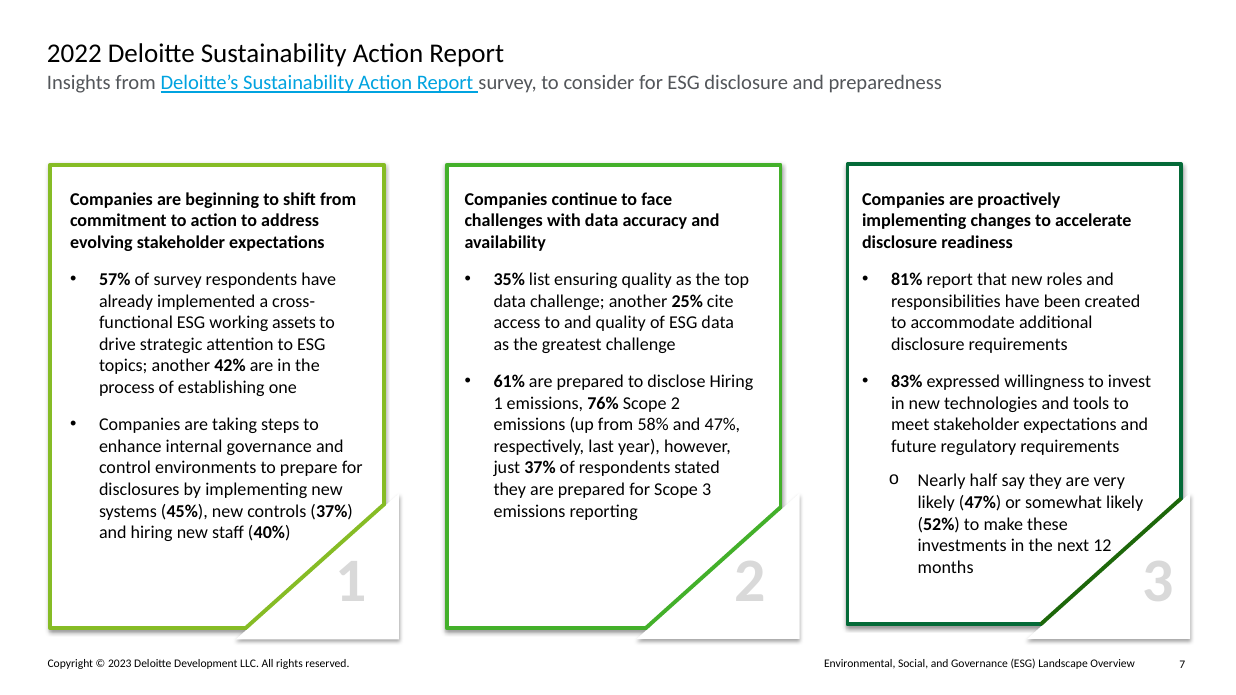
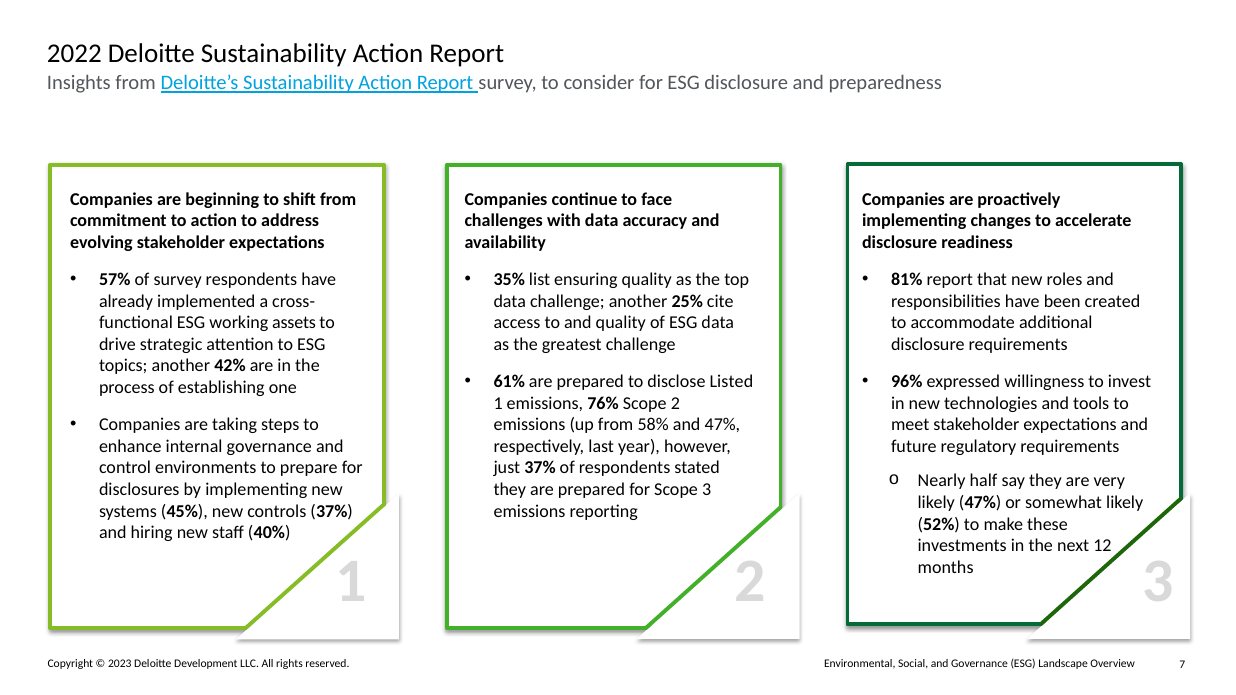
disclose Hiring: Hiring -> Listed (731, 382)
83%: 83% -> 96% (907, 382)
